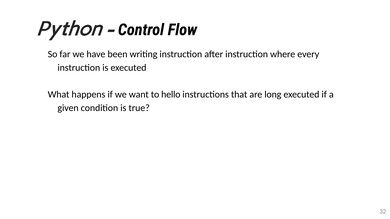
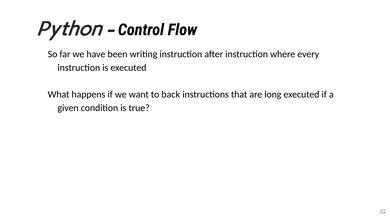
hello: hello -> back (171, 95)
